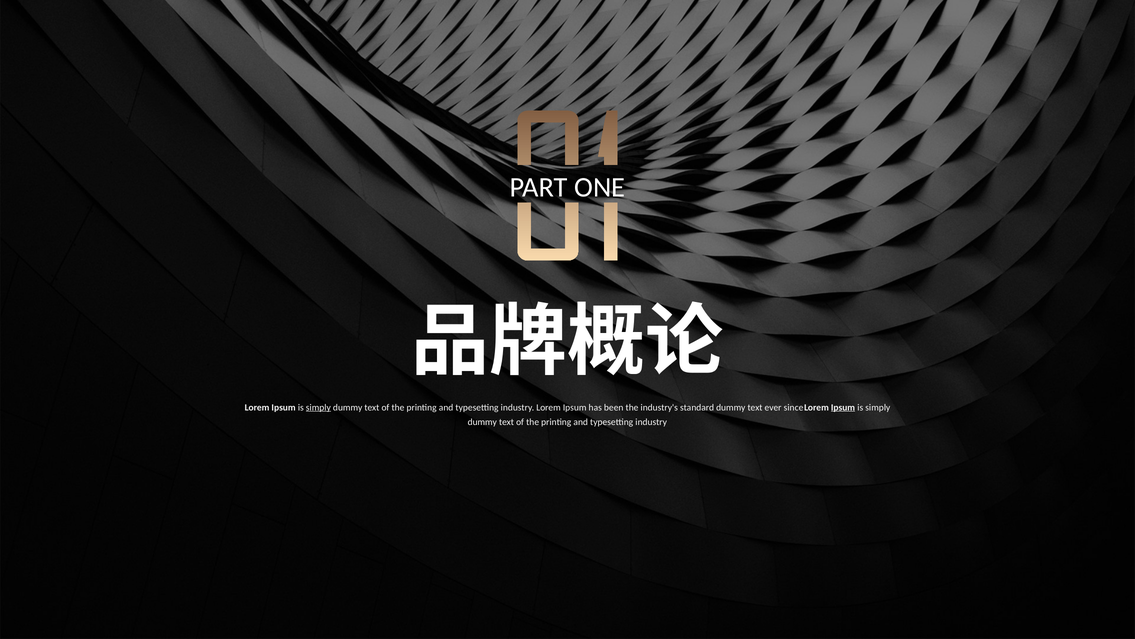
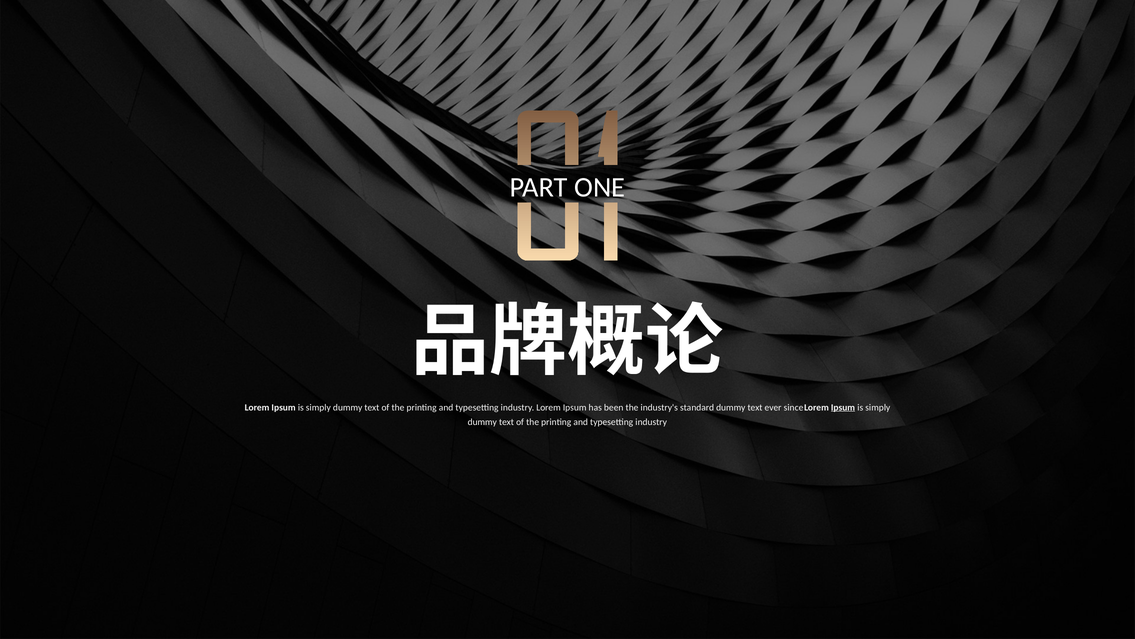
simply underline: present -> none (318, 407)
